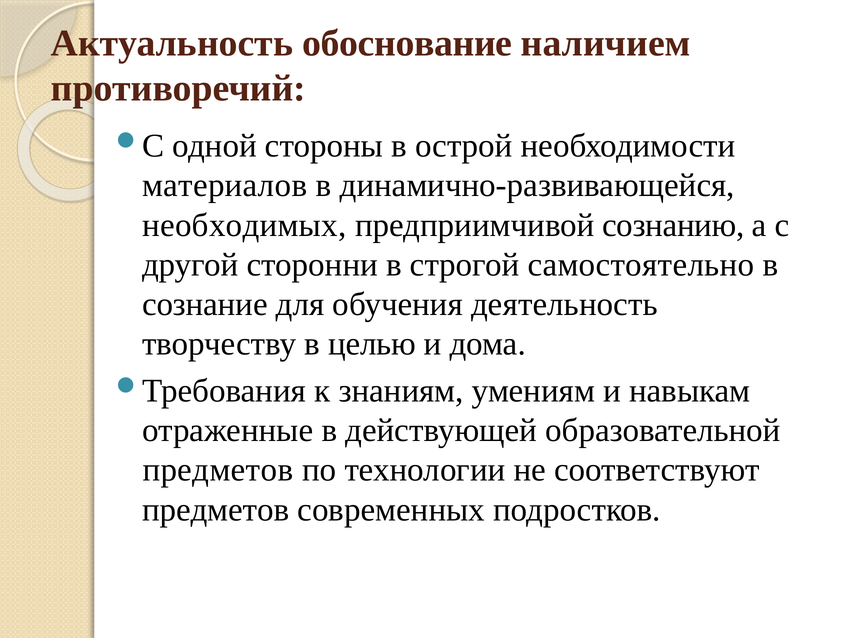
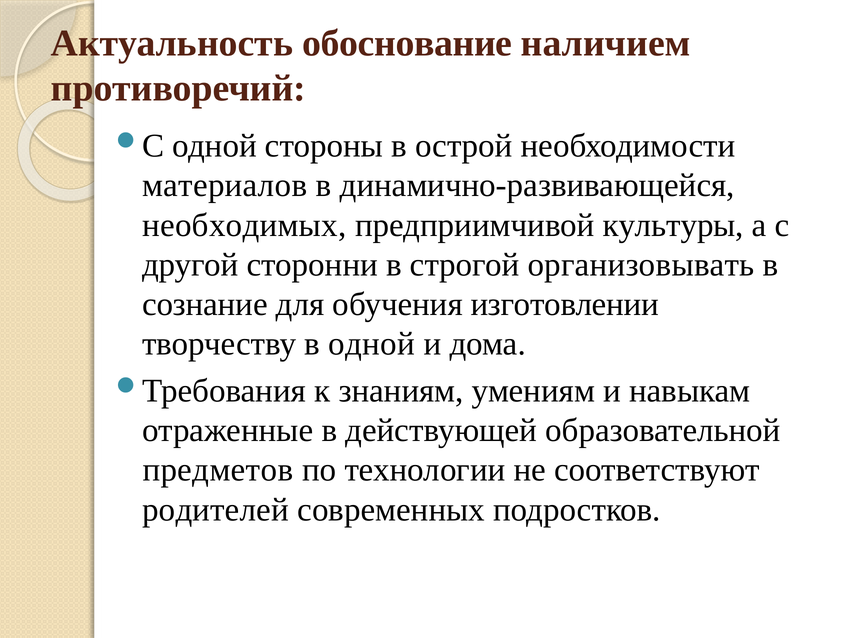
сознанию: сознанию -> культуры (673, 225)
самостоятельно: самостоятельно -> организовывать (641, 265)
деятельность: деятельность -> изготовлении (565, 305)
в целью: целью -> одной (372, 344)
предметов: предметов -> родителей (216, 510)
